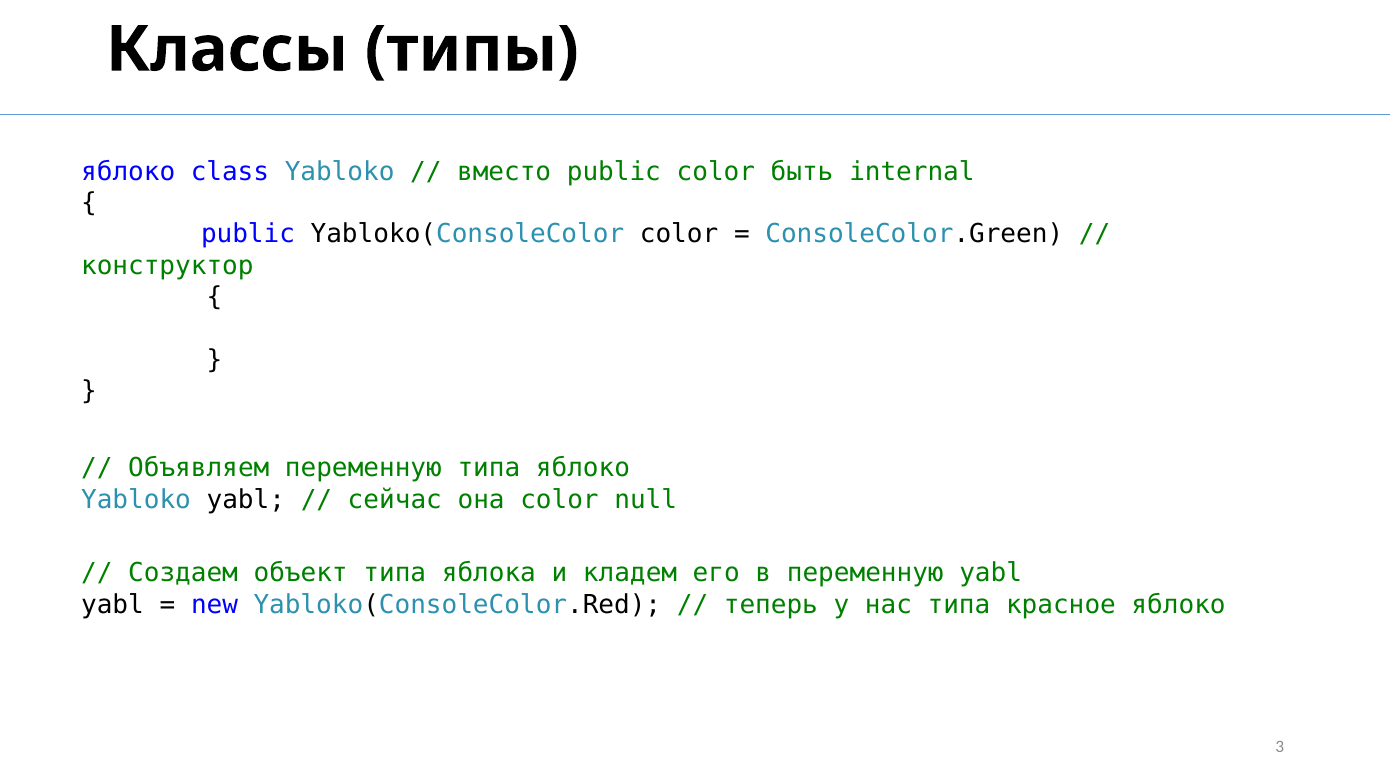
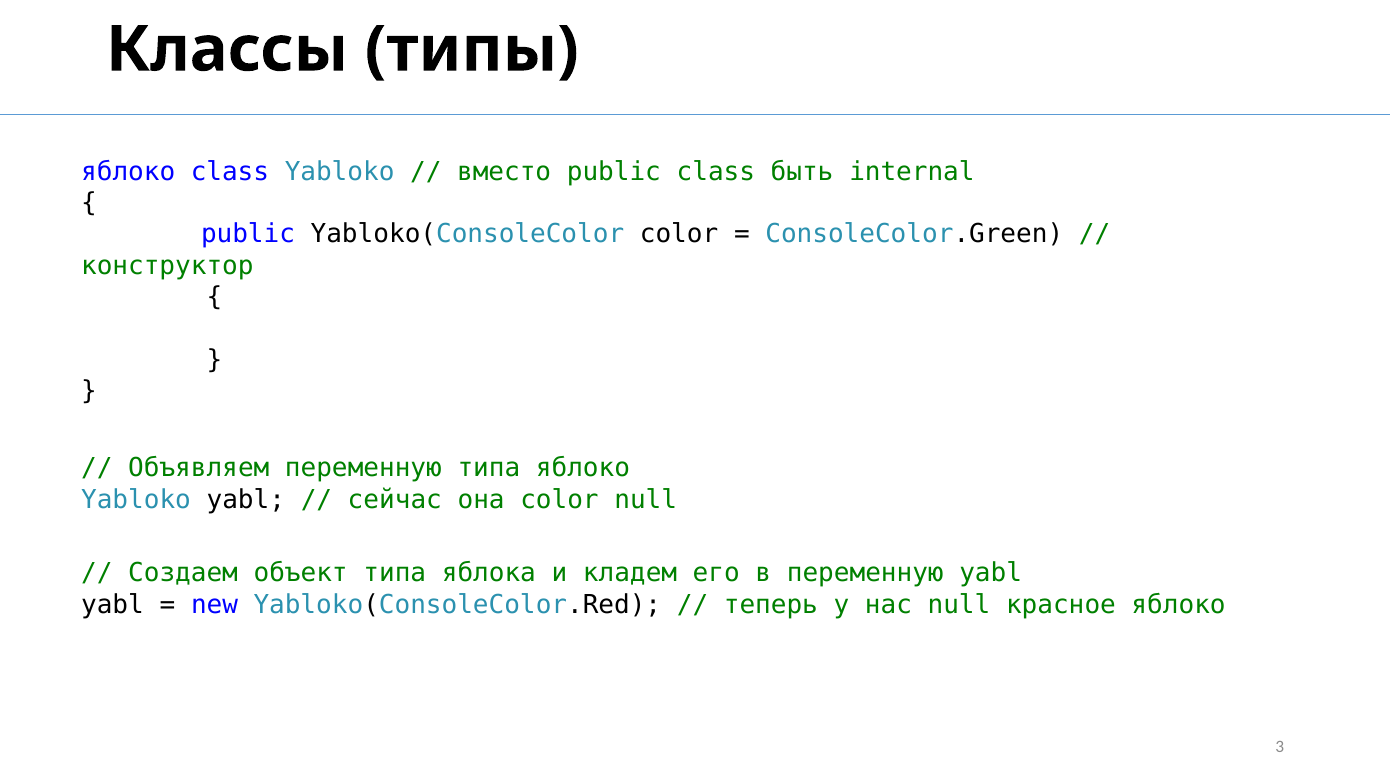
public color: color -> class (716, 172)
нас типа: типа -> null (959, 604)
